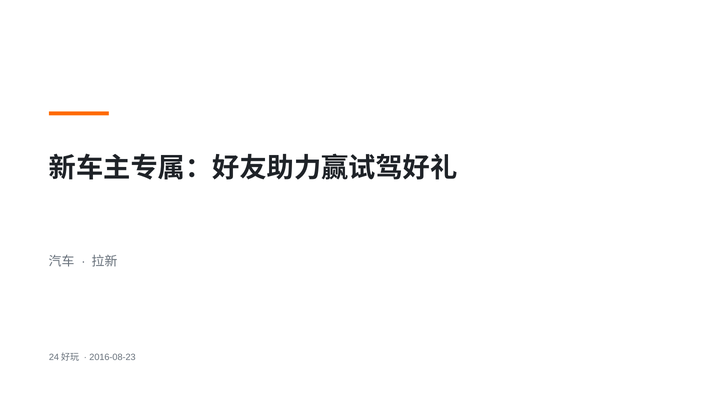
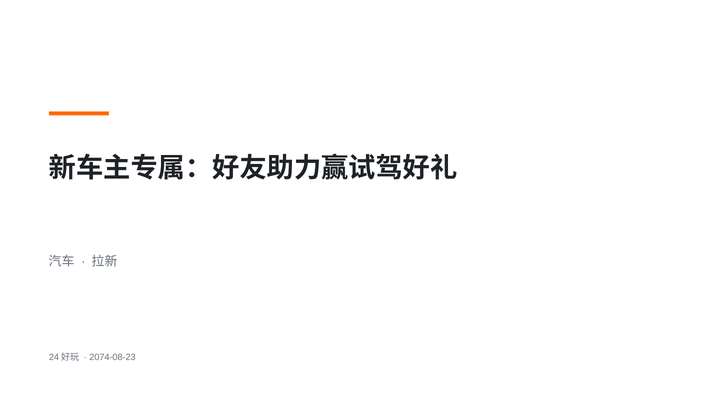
2016-08-23: 2016-08-23 -> 2074-08-23 (113, 357)
